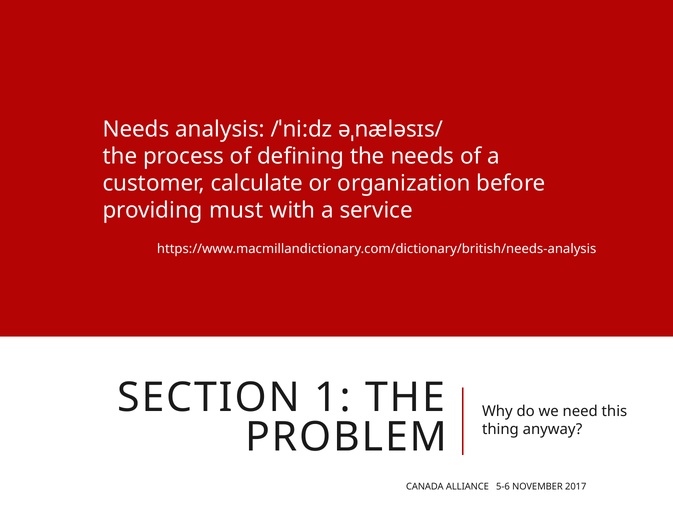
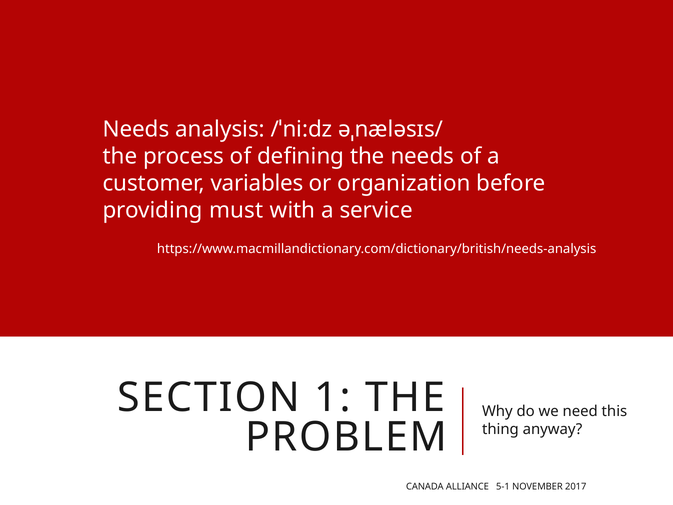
calculate: calculate -> variables (257, 183)
5-6: 5-6 -> 5-1 (503, 486)
